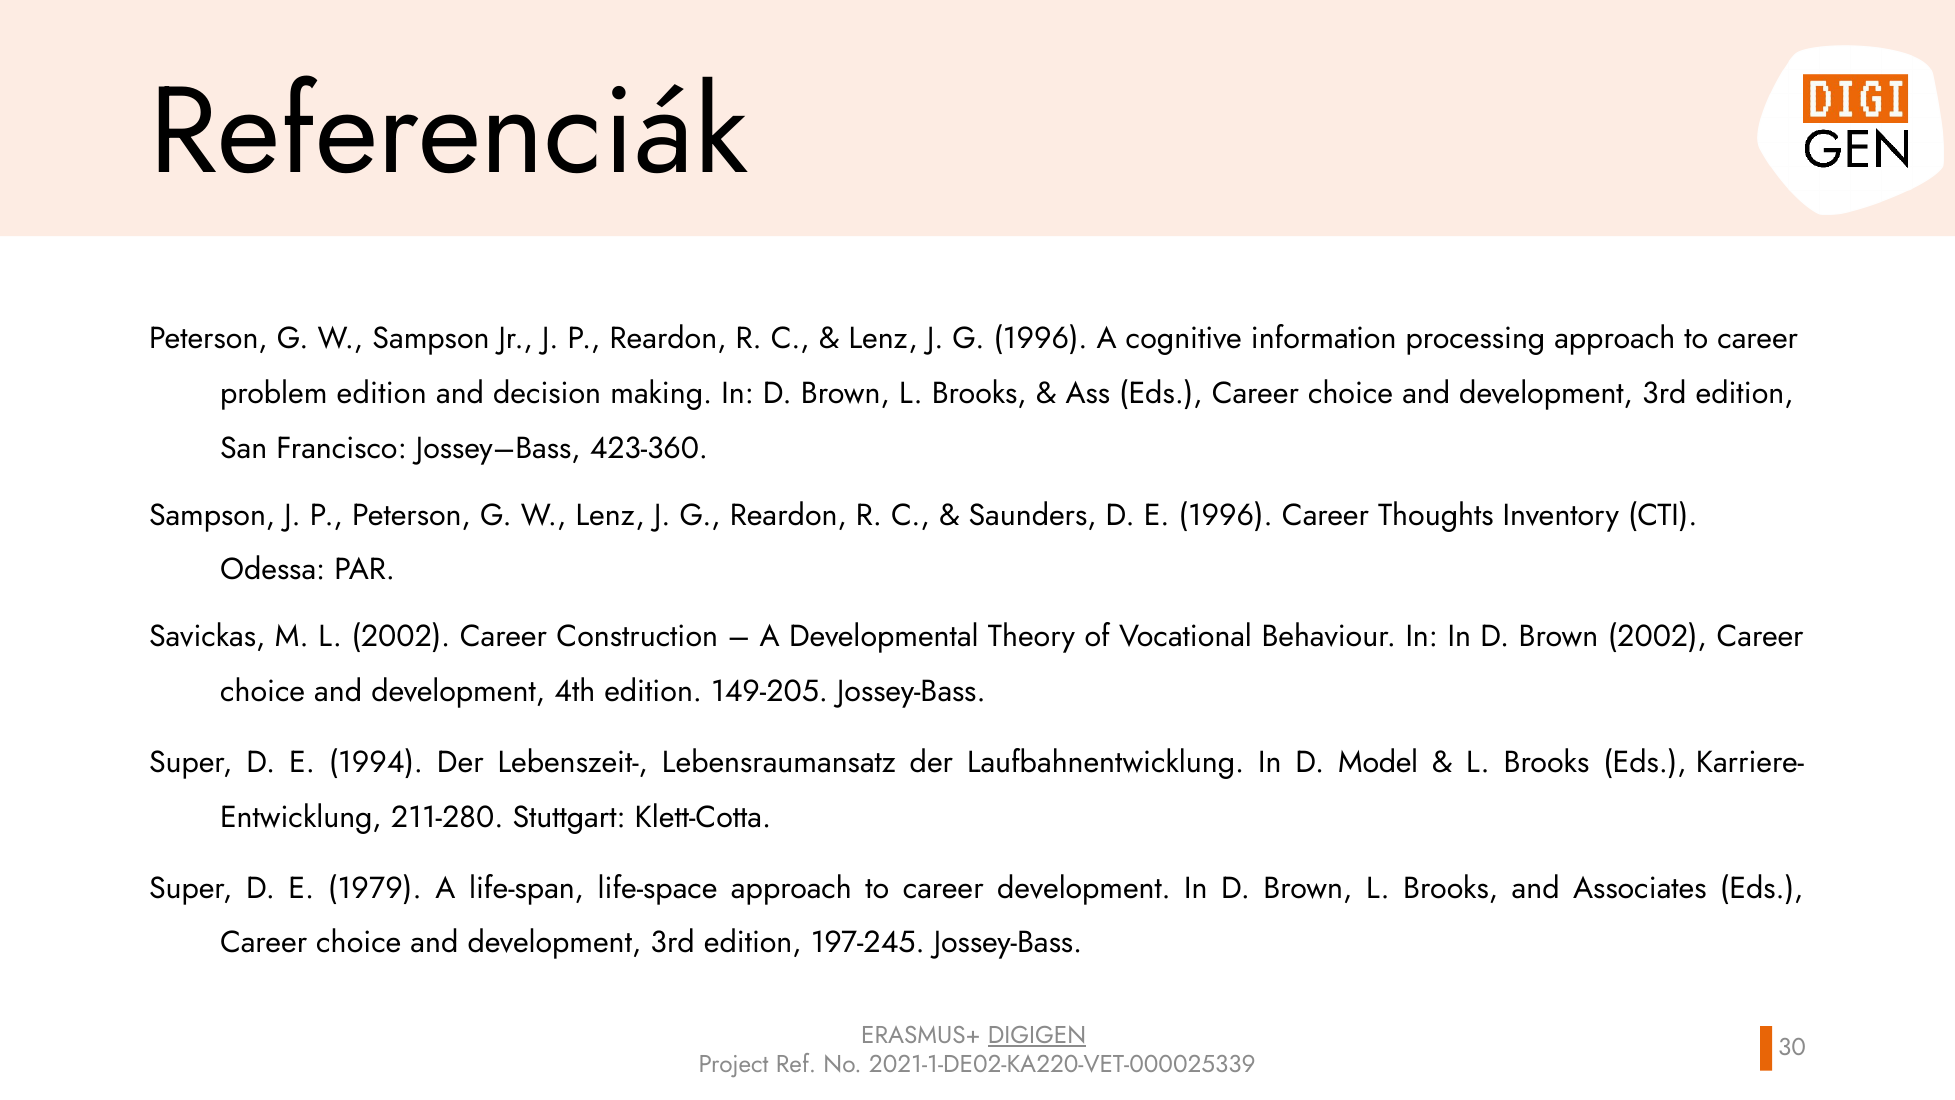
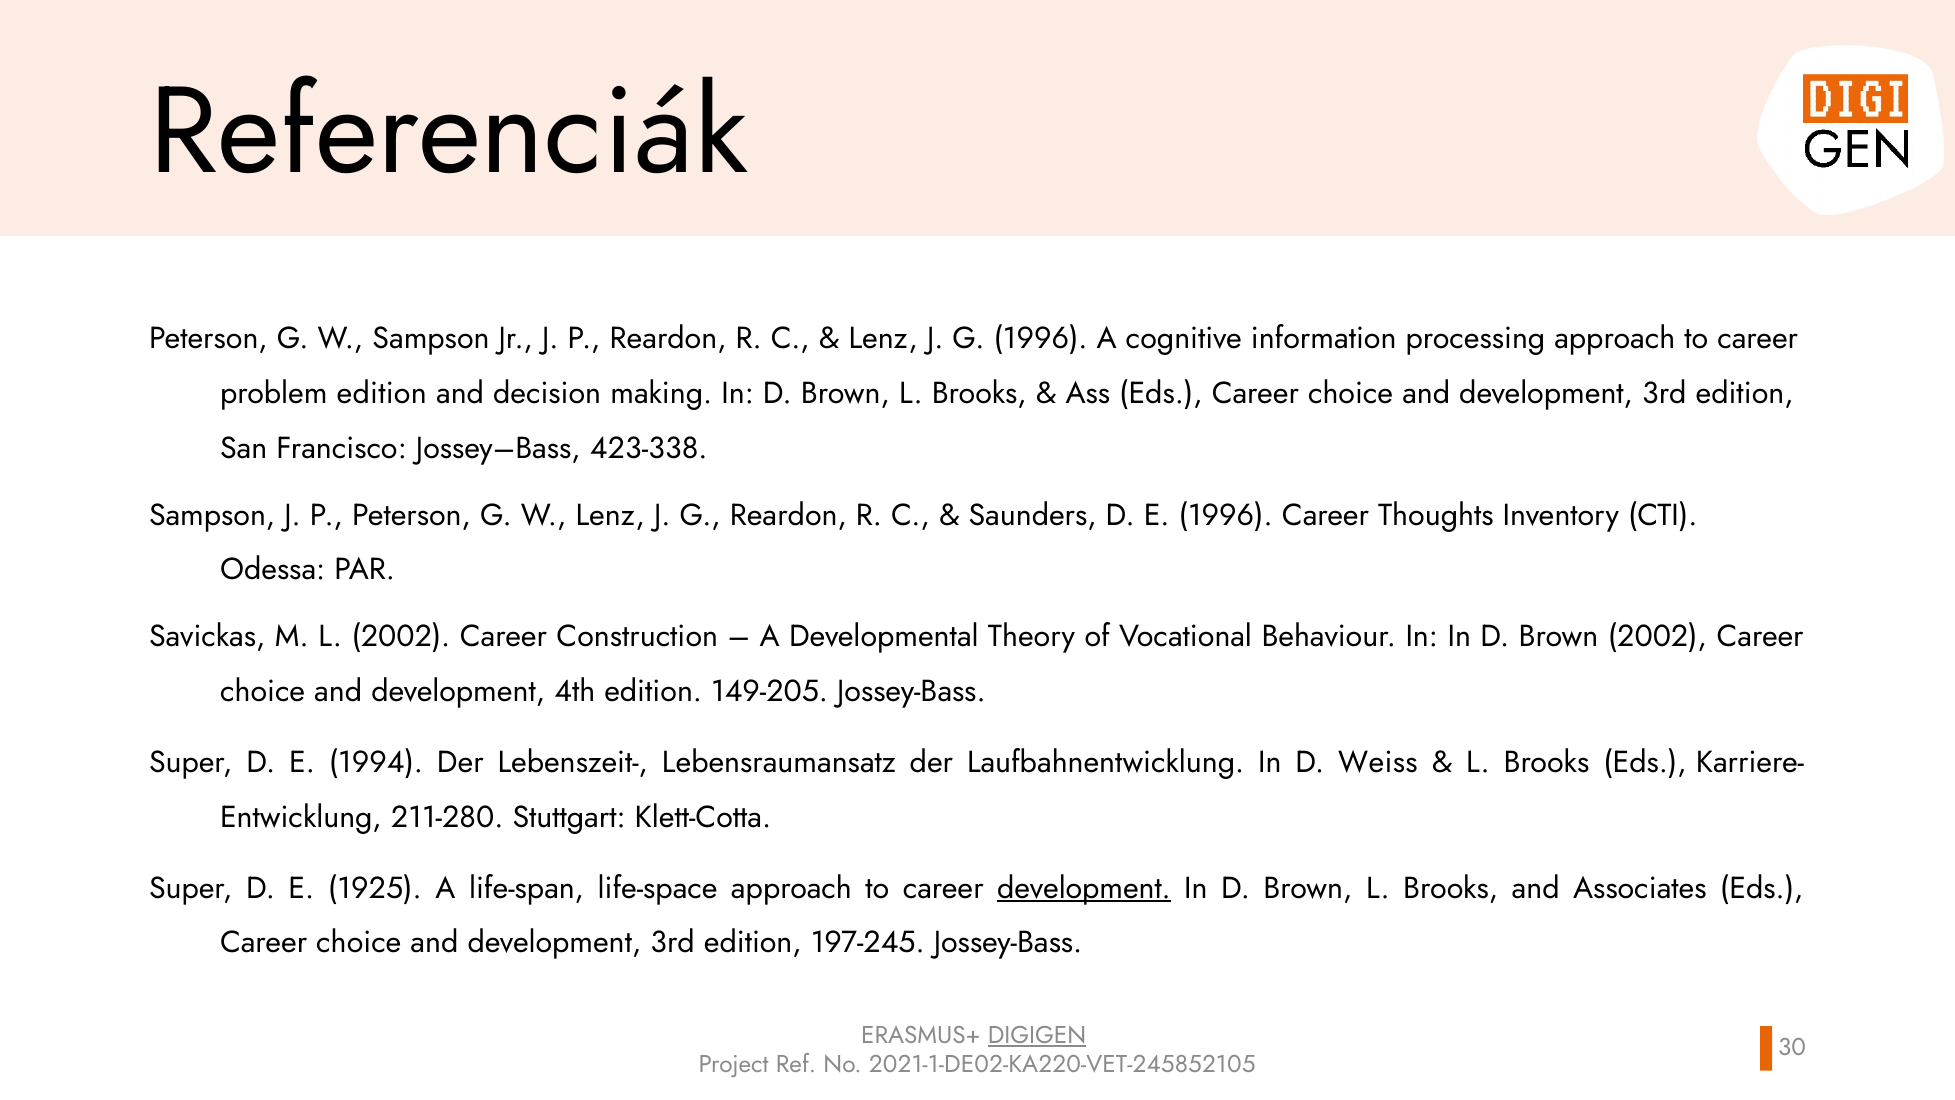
423-360: 423-360 -> 423-338 (649, 448)
Model: Model -> Weiss (1378, 762)
1979: 1979 -> 1925 (375, 888)
development underline: none -> present (1084, 888)
2021-1-DE02-KA220-VET-000025339: 2021-1-DE02-KA220-VET-000025339 -> 2021-1-DE02-KA220-VET-245852105 (1062, 1065)
